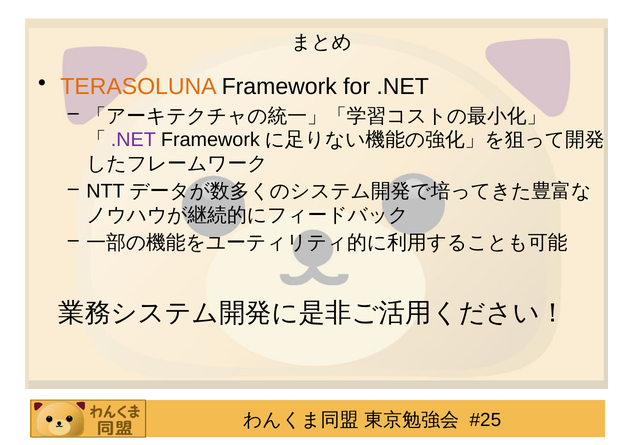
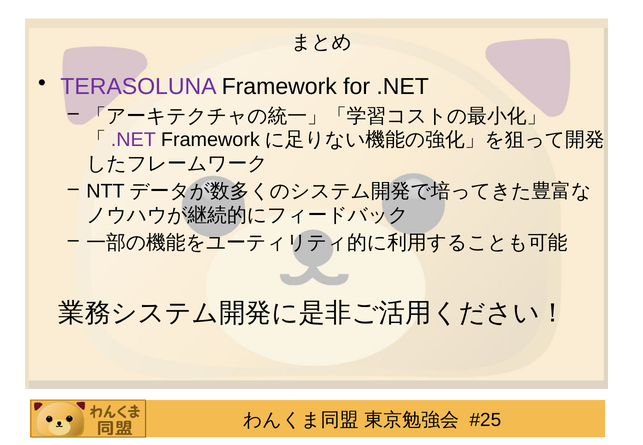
TERASOLUNA colour: orange -> purple (138, 87)
